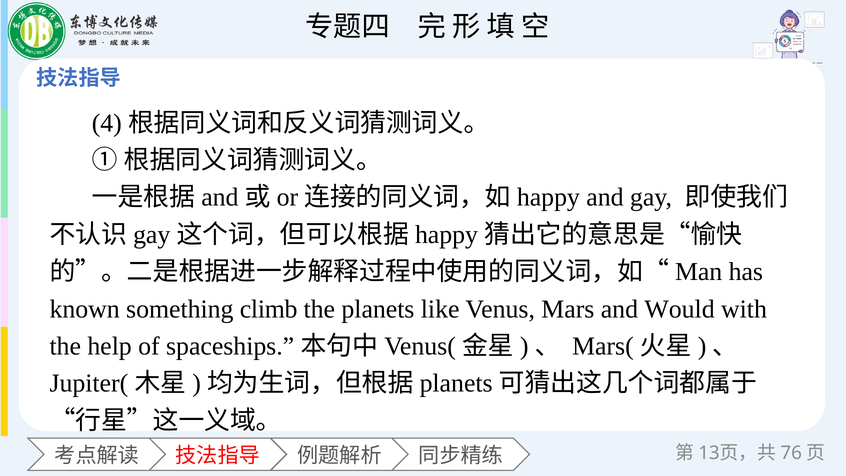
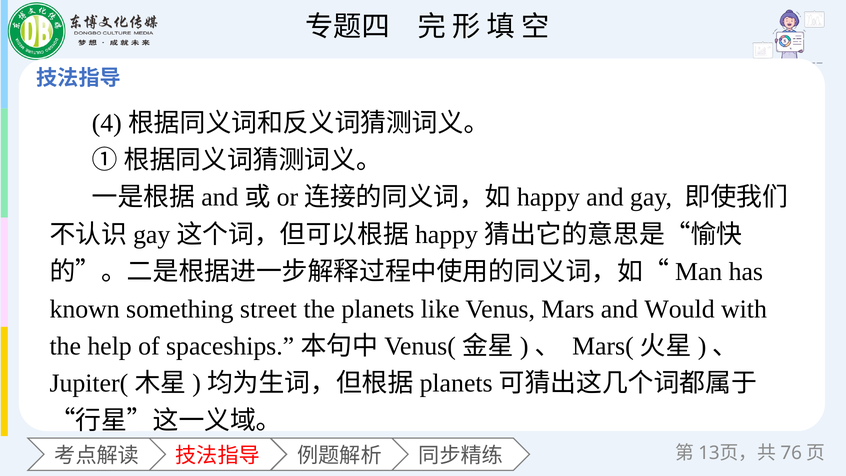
climb: climb -> street (268, 309)
